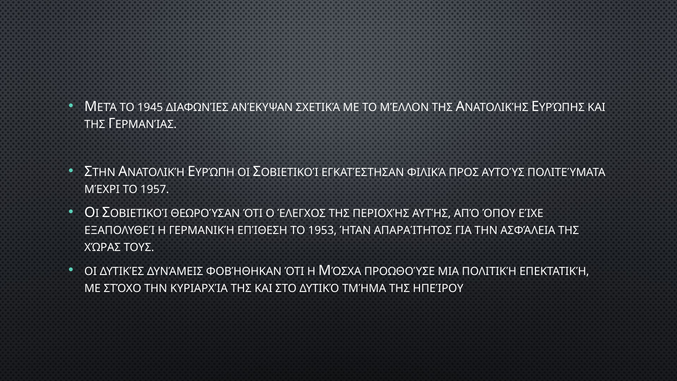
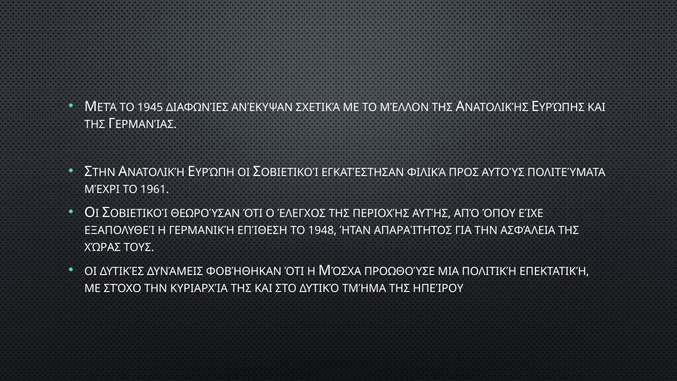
1957: 1957 -> 1961 (155, 189)
1953: 1953 -> 1948 (322, 230)
